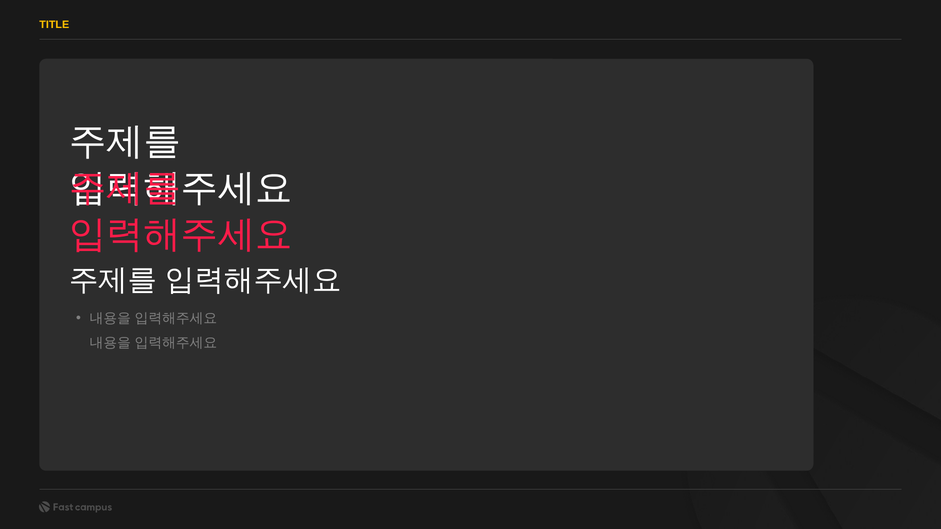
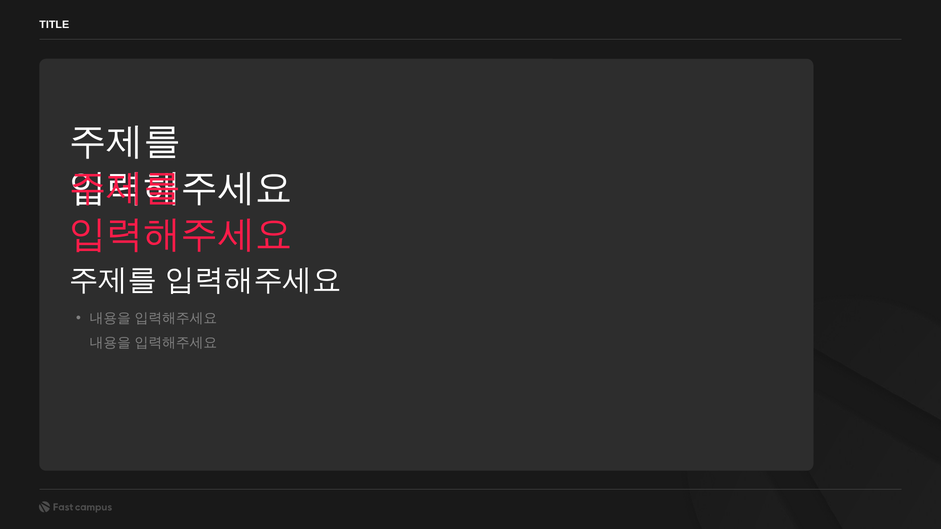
TITLE colour: yellow -> white (54, 25)
